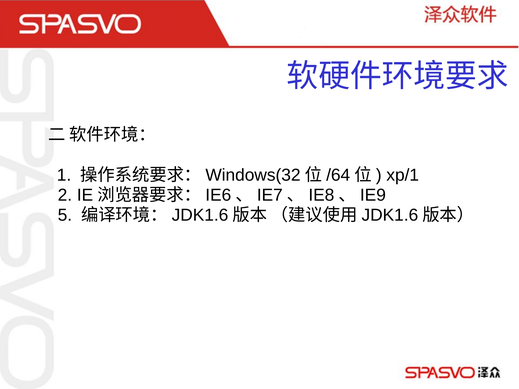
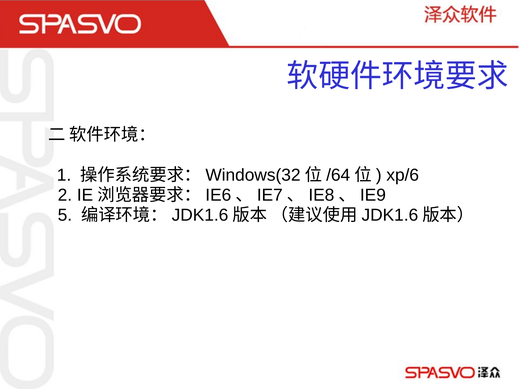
xp/1: xp/1 -> xp/6 (403, 175)
